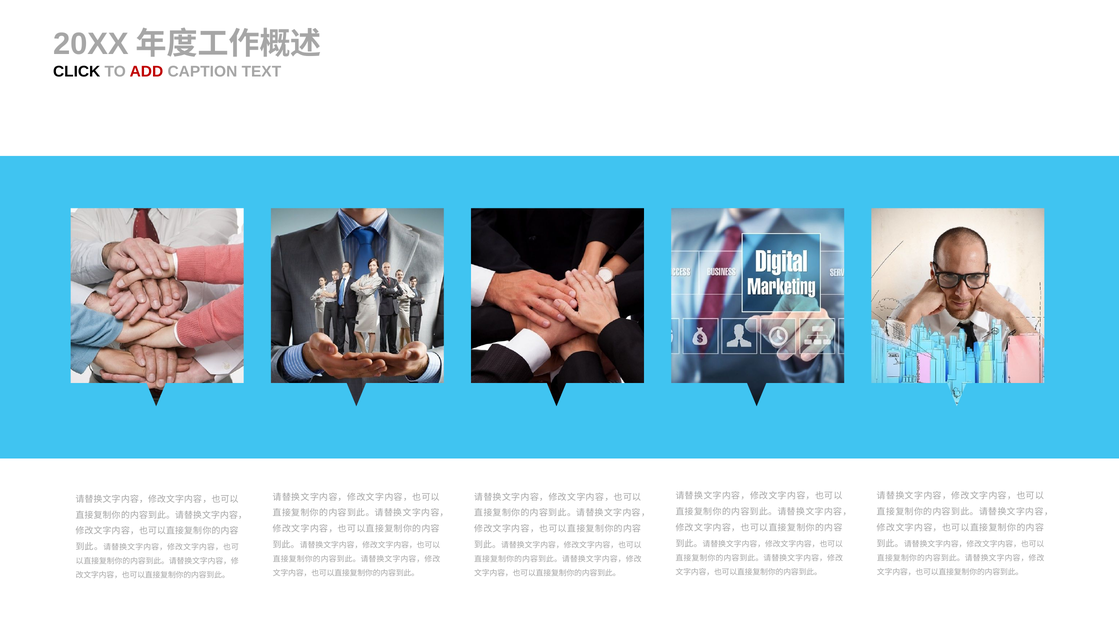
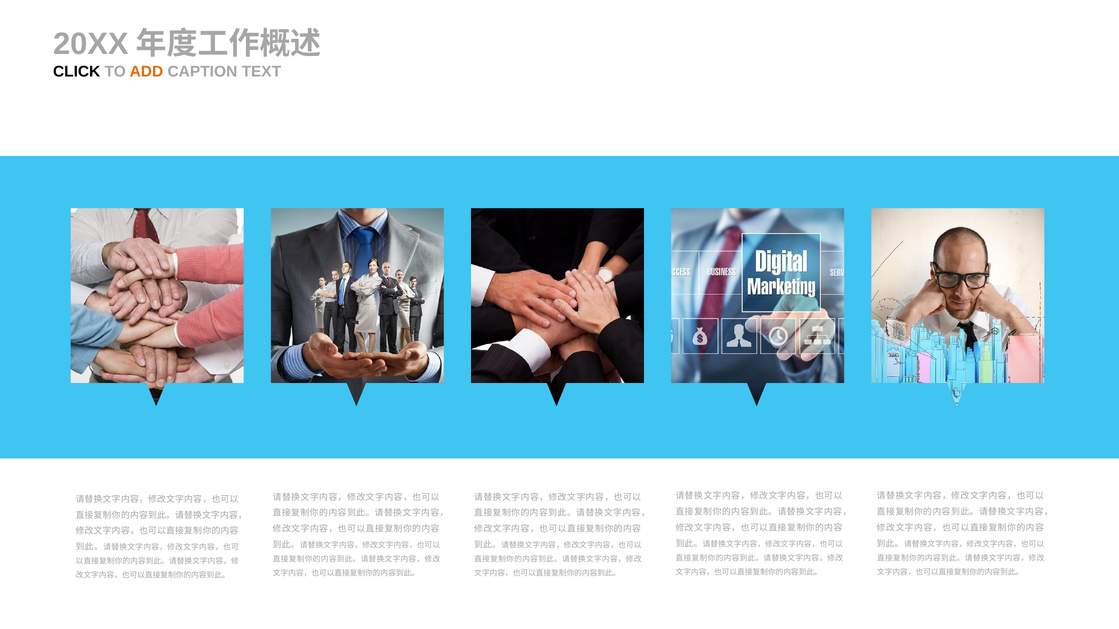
ADD colour: red -> orange (146, 72)
